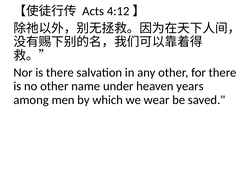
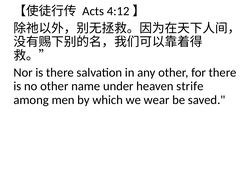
years: years -> strife (190, 86)
